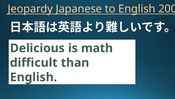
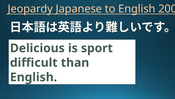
math: math -> sport (97, 48)
